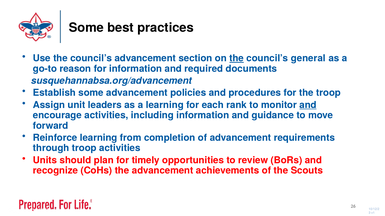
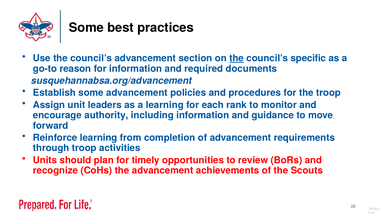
general: general -> specific (308, 58)
and underline: present -> none (308, 105)
encourage activities: activities -> authority (106, 116)
